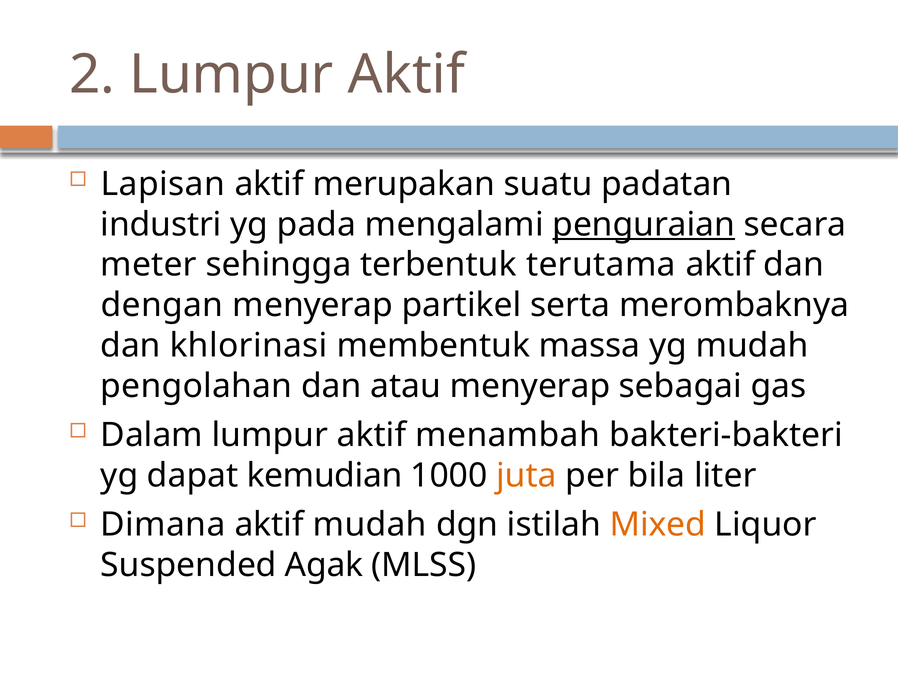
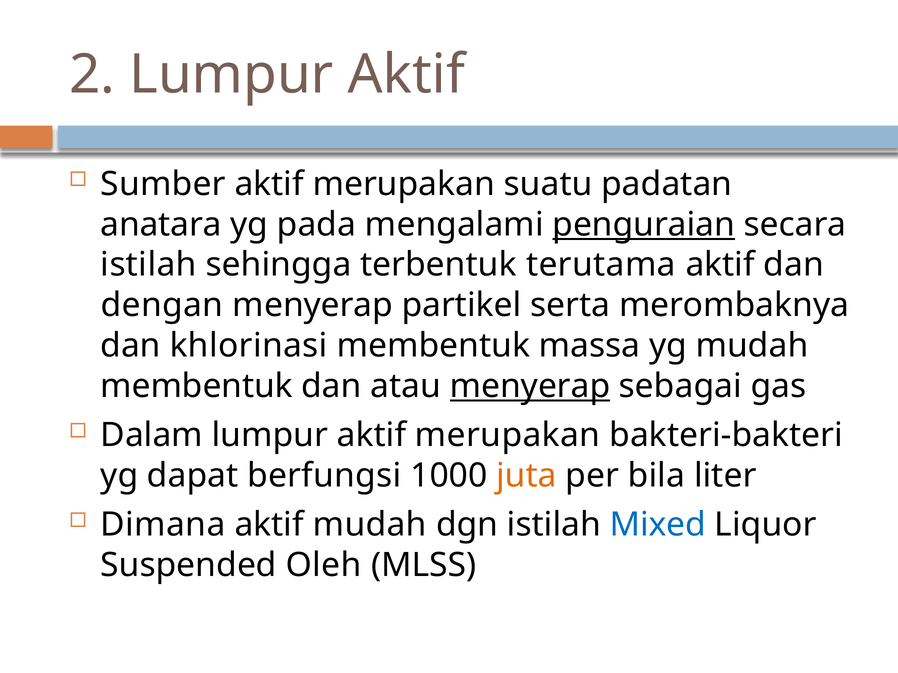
Lapisan: Lapisan -> Sumber (163, 184)
industri: industri -> anatara (161, 225)
meter: meter -> istilah (149, 265)
pengolahan: pengolahan -> membentuk (197, 386)
menyerap underline: none -> present (530, 386)
lumpur aktif menambah: menambah -> merupakan (508, 436)
kemudian: kemudian -> berfungsi (324, 476)
Mixed colour: orange -> blue (658, 525)
Agak: Agak -> Oleh (324, 566)
